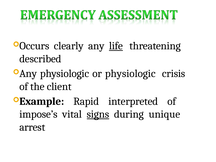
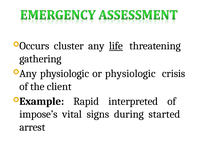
clearly: clearly -> cluster (69, 46)
described: described -> gathering (40, 59)
signs underline: present -> none (98, 114)
unique: unique -> started (164, 114)
